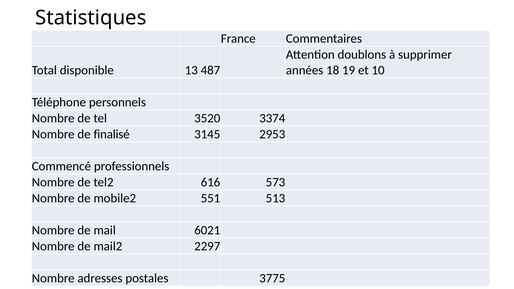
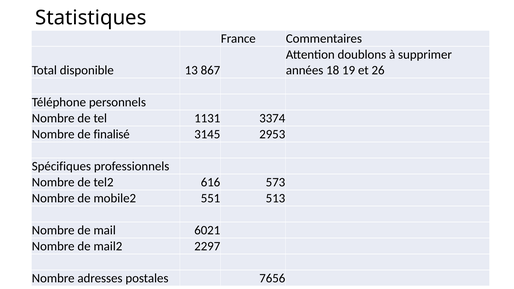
487: 487 -> 867 (210, 70)
10: 10 -> 26 (378, 70)
3520: 3520 -> 1131 (207, 118)
Commencé: Commencé -> Spécifiques (61, 166)
3775: 3775 -> 7656 (272, 278)
